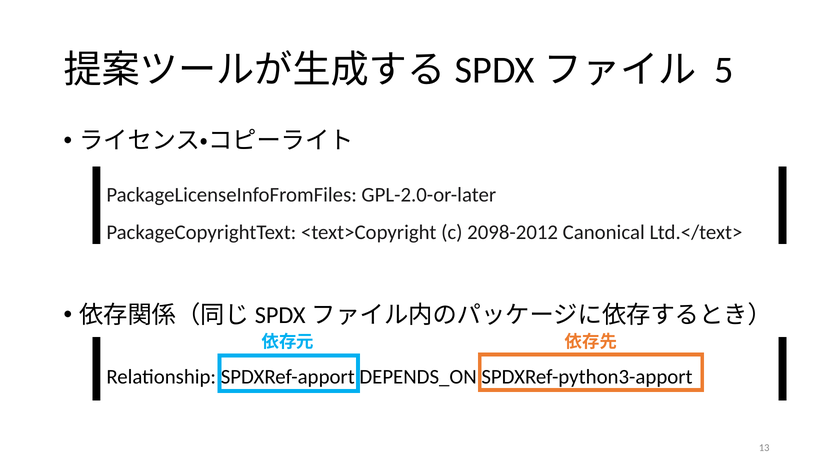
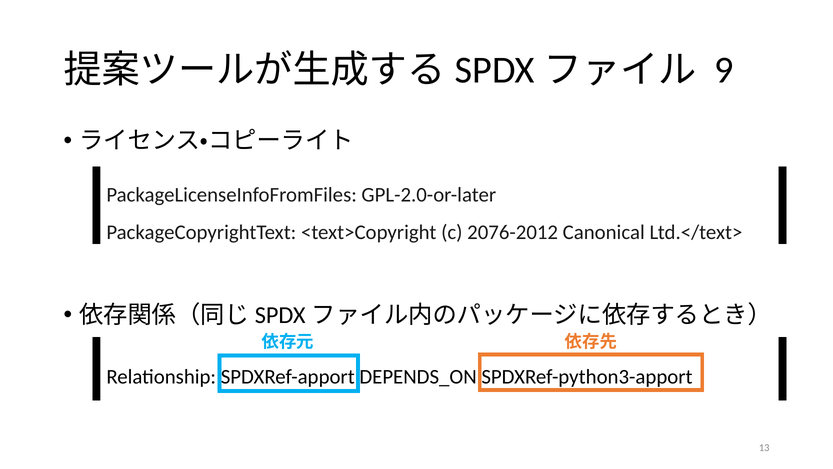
5: 5 -> 9 (724, 70)
2098-2012: 2098-2012 -> 2076-2012 (513, 232)
